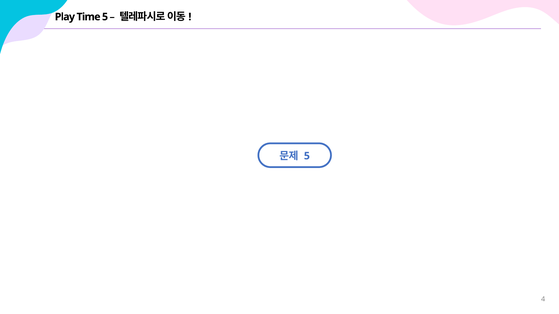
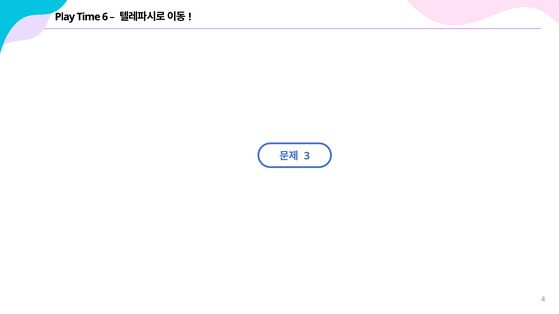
Time 5: 5 -> 6 (105, 17)
5: 5 -> 3 (307, 156)
